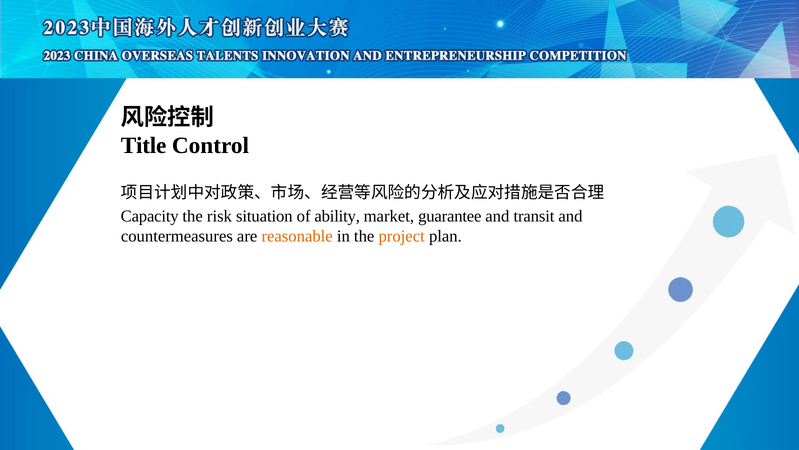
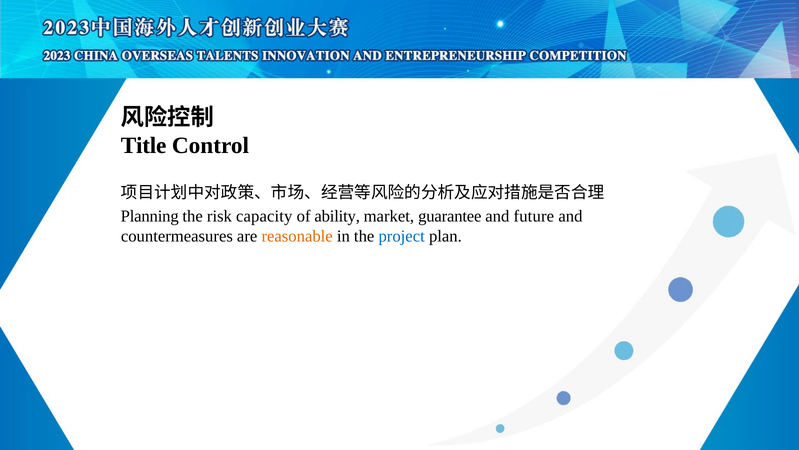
Capacity: Capacity -> Planning (150, 216)
situation: situation -> capacity (264, 216)
transit: transit -> future (534, 216)
project colour: orange -> blue (402, 236)
